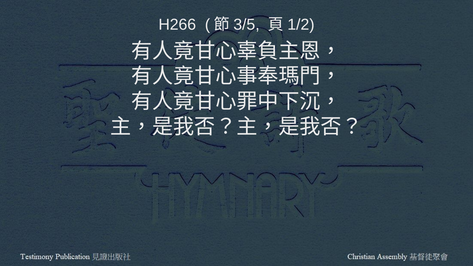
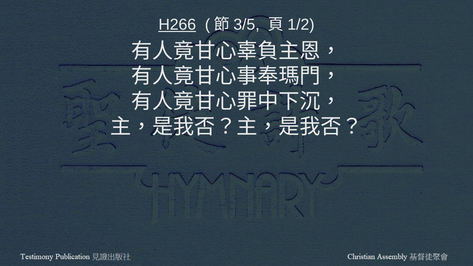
H266 underline: none -> present (177, 25)
